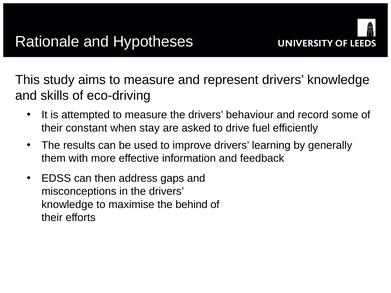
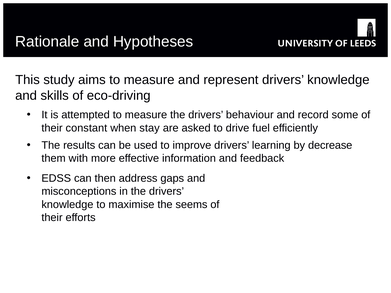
generally: generally -> decrease (330, 145)
behind: behind -> seems (191, 205)
